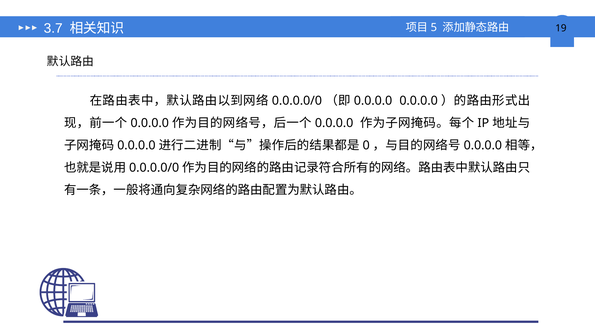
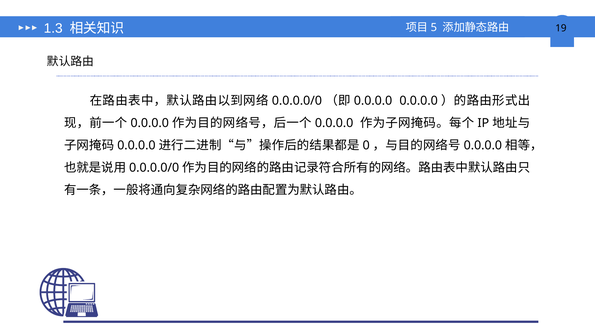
3.7: 3.7 -> 1.3 (53, 28)
